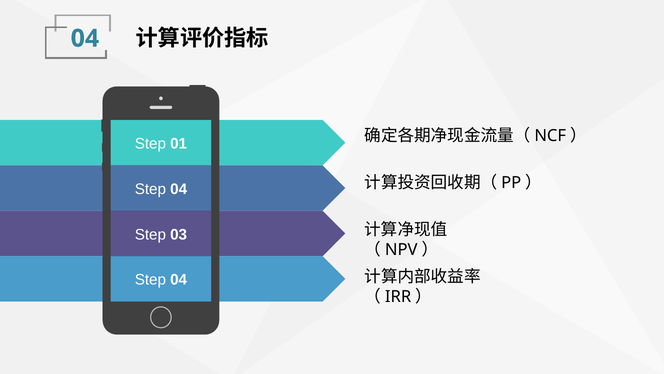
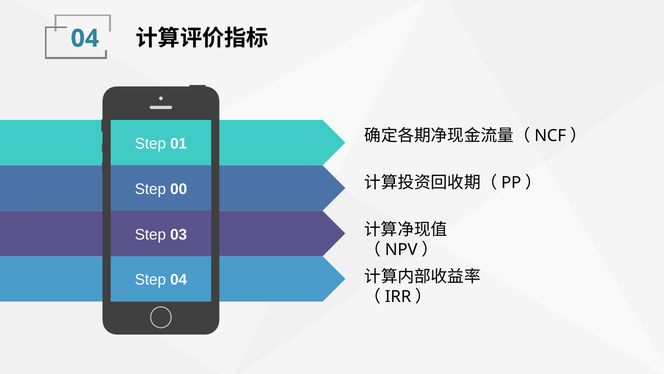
04: 04 -> 00 (179, 189)
